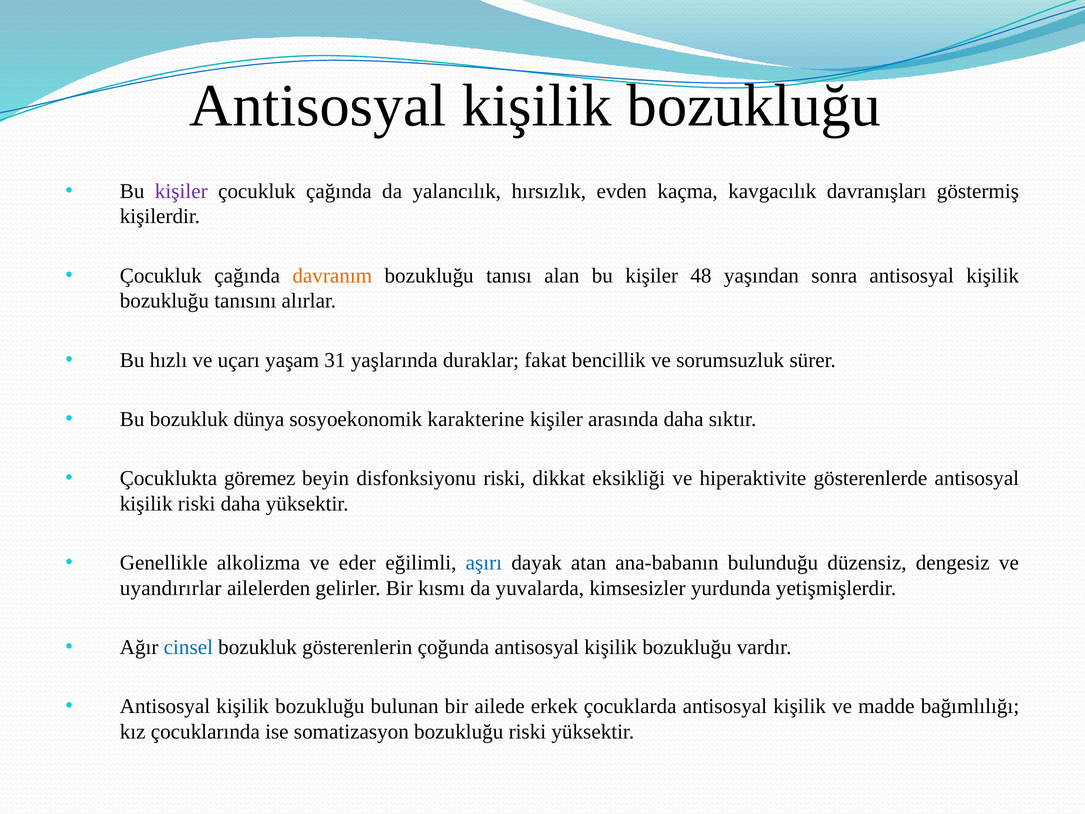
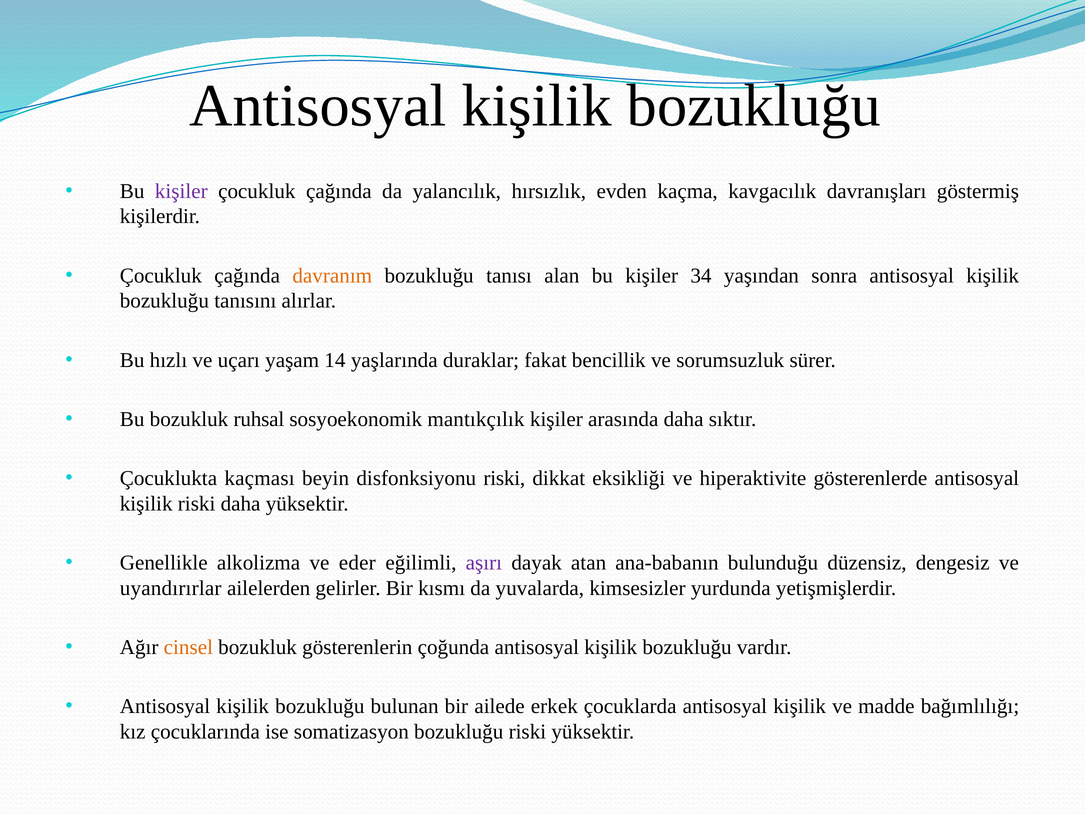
48: 48 -> 34 (701, 275)
31: 31 -> 14 (335, 360)
dünya: dünya -> ruhsal (259, 419)
karakterine: karakterine -> mantıkçılık (476, 419)
göremez: göremez -> kaçması (260, 478)
aşırı colour: blue -> purple (484, 563)
cinsel colour: blue -> orange (188, 647)
